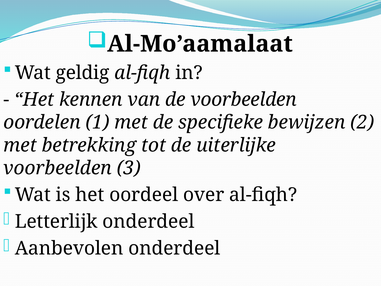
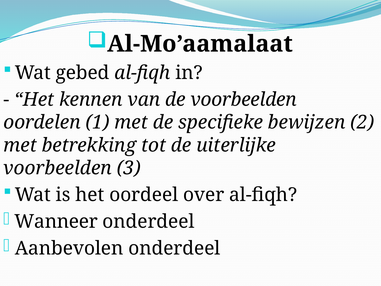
geldig: geldig -> gebed (83, 73)
Letterlijk: Letterlijk -> Wanneer (56, 221)
